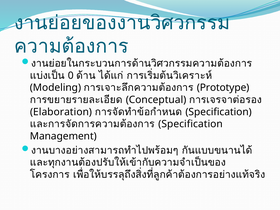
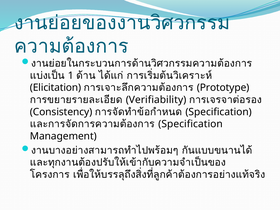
0: 0 -> 1 (71, 76)
Modeling: Modeling -> Elicitation (56, 88)
Conceptual: Conceptual -> Verifiability (156, 100)
Elaboration: Elaboration -> Consistency (61, 112)
